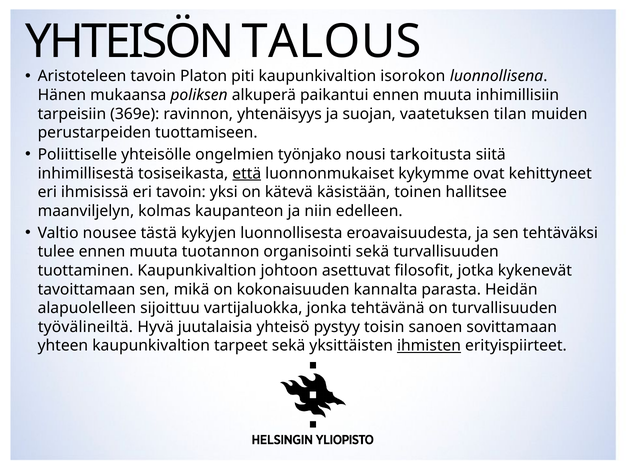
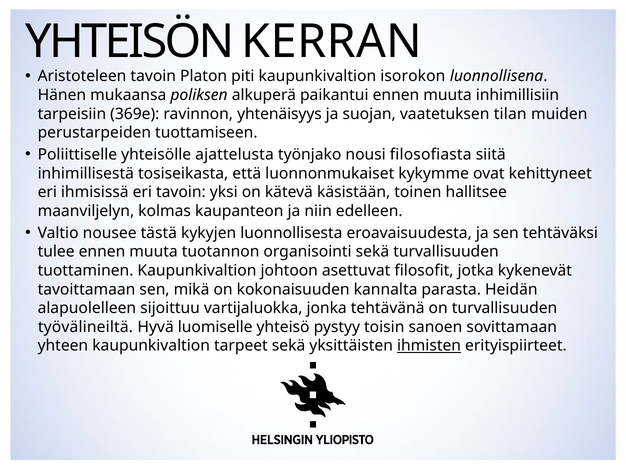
TALOUS: TALOUS -> KERRAN (332, 42)
ongelmien: ongelmien -> ajattelusta (235, 154)
tarkoitusta: tarkoitusta -> filosofiasta (431, 154)
että underline: present -> none (247, 173)
juutalaisia: juutalaisia -> luomiselle (215, 327)
